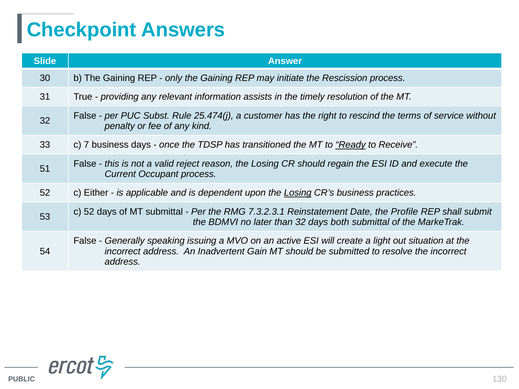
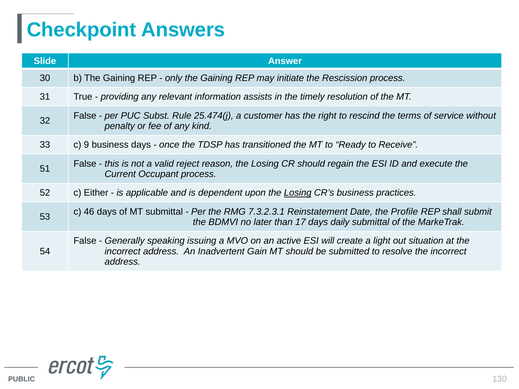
7: 7 -> 9 (86, 145)
Ready underline: present -> none (351, 145)
c 52: 52 -> 46 (89, 212)
than 32: 32 -> 17 (300, 222)
both: both -> daily (340, 222)
